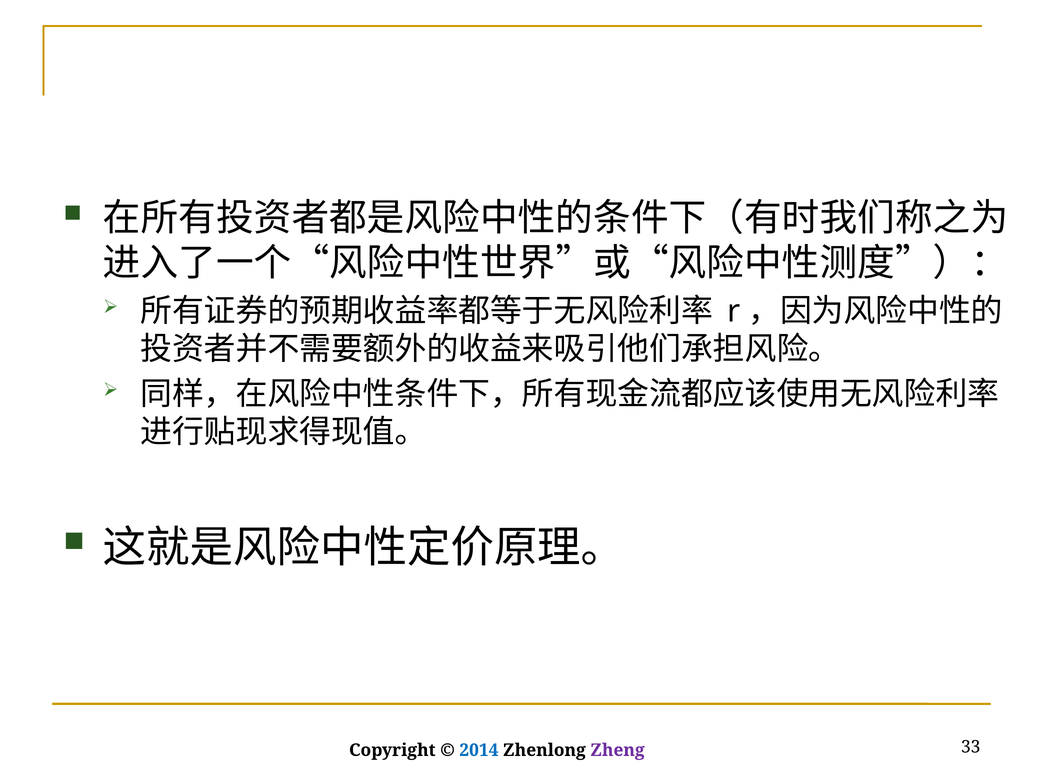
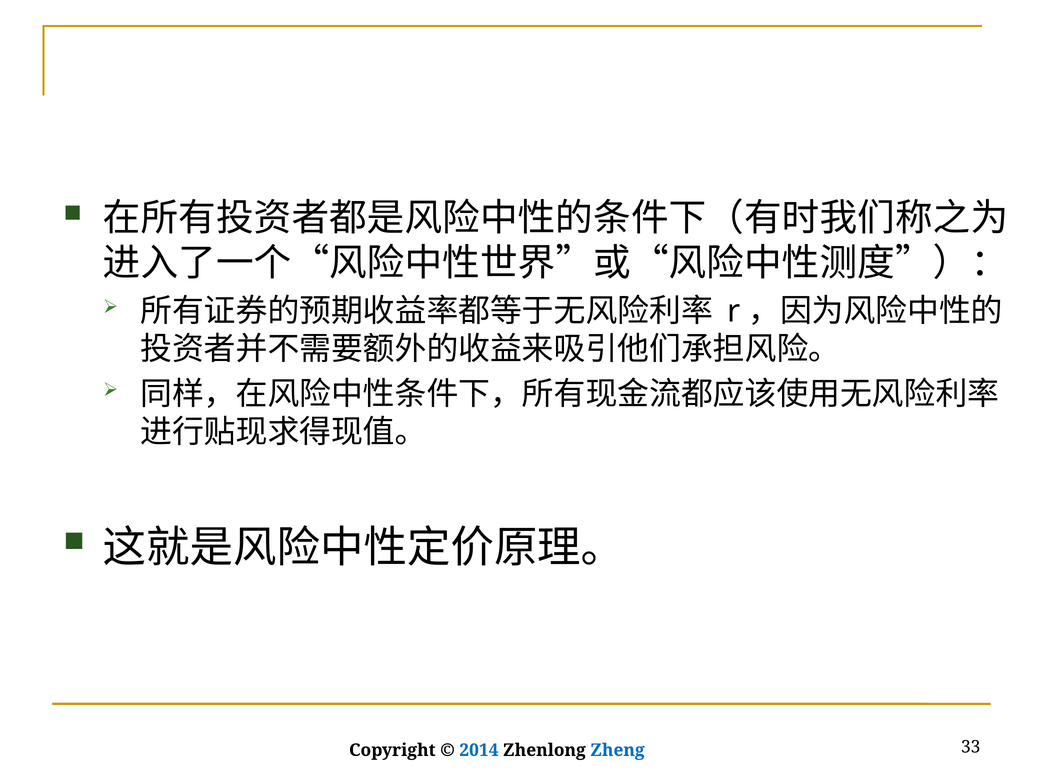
Zheng colour: purple -> blue (618, 750)
